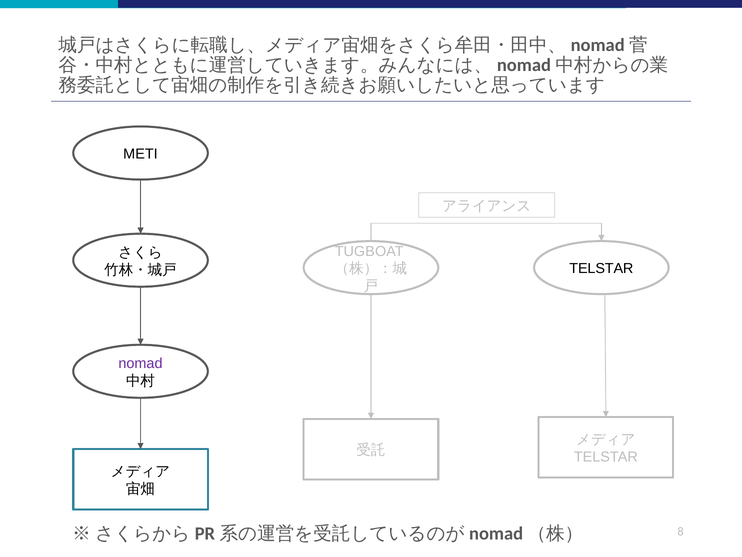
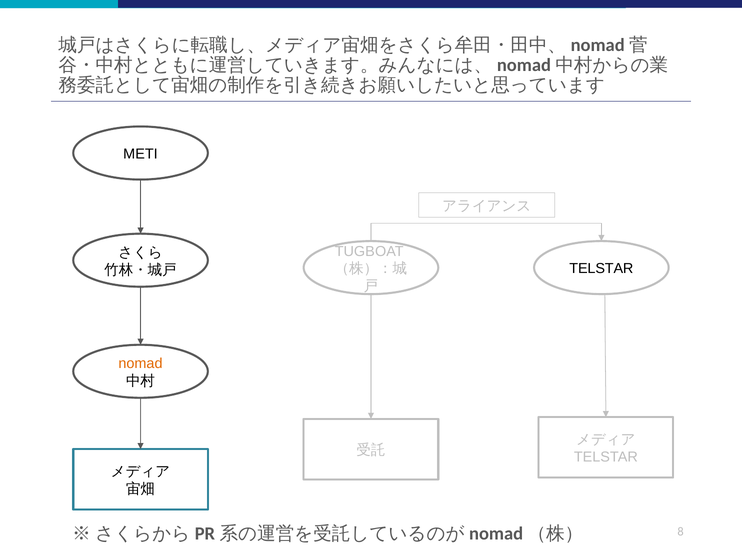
nomad colour: purple -> orange (140, 363)
